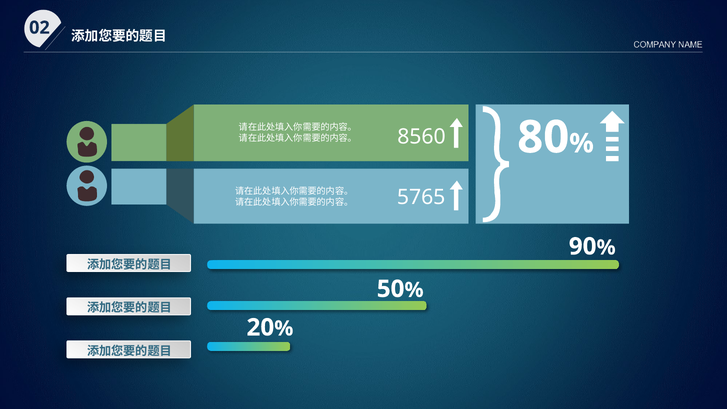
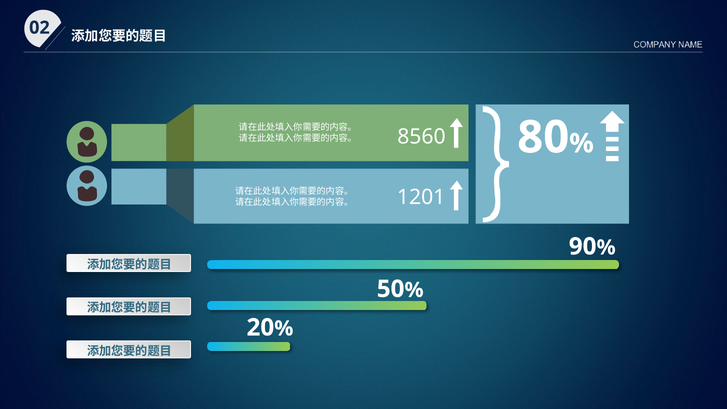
5765: 5765 -> 1201 (421, 197)
